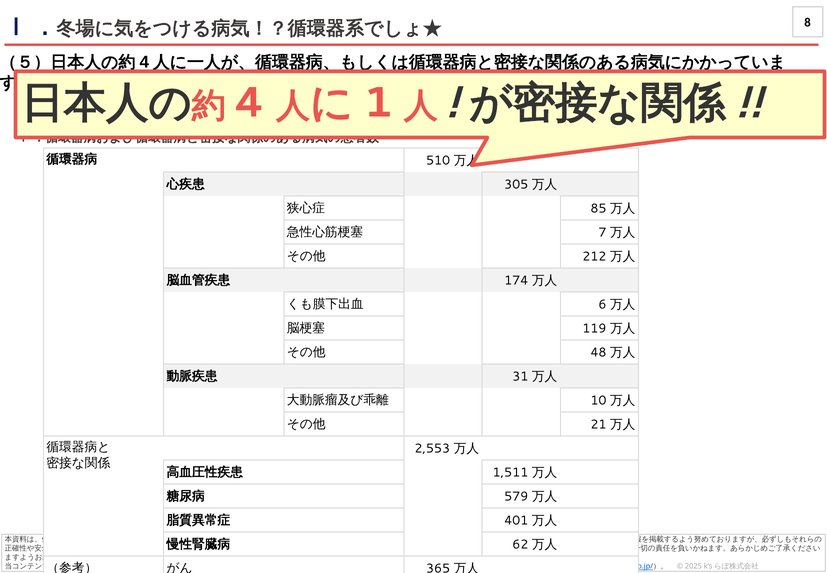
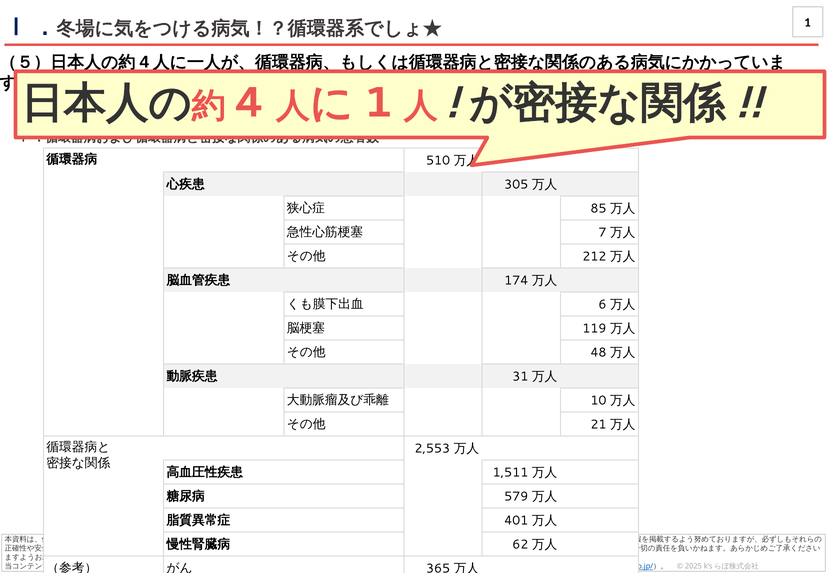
8: 8 -> 1 (808, 23)
